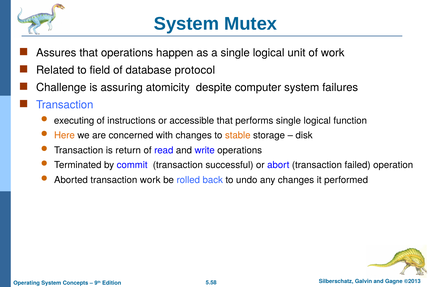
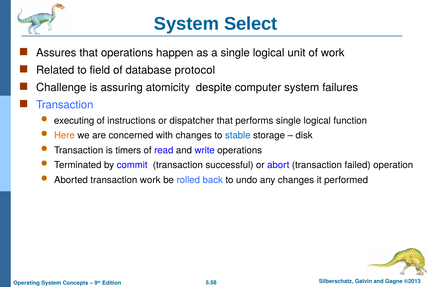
Mutex: Mutex -> Select (251, 24)
accessible: accessible -> dispatcher (192, 121)
stable colour: orange -> blue (238, 136)
return: return -> timers (128, 150)
